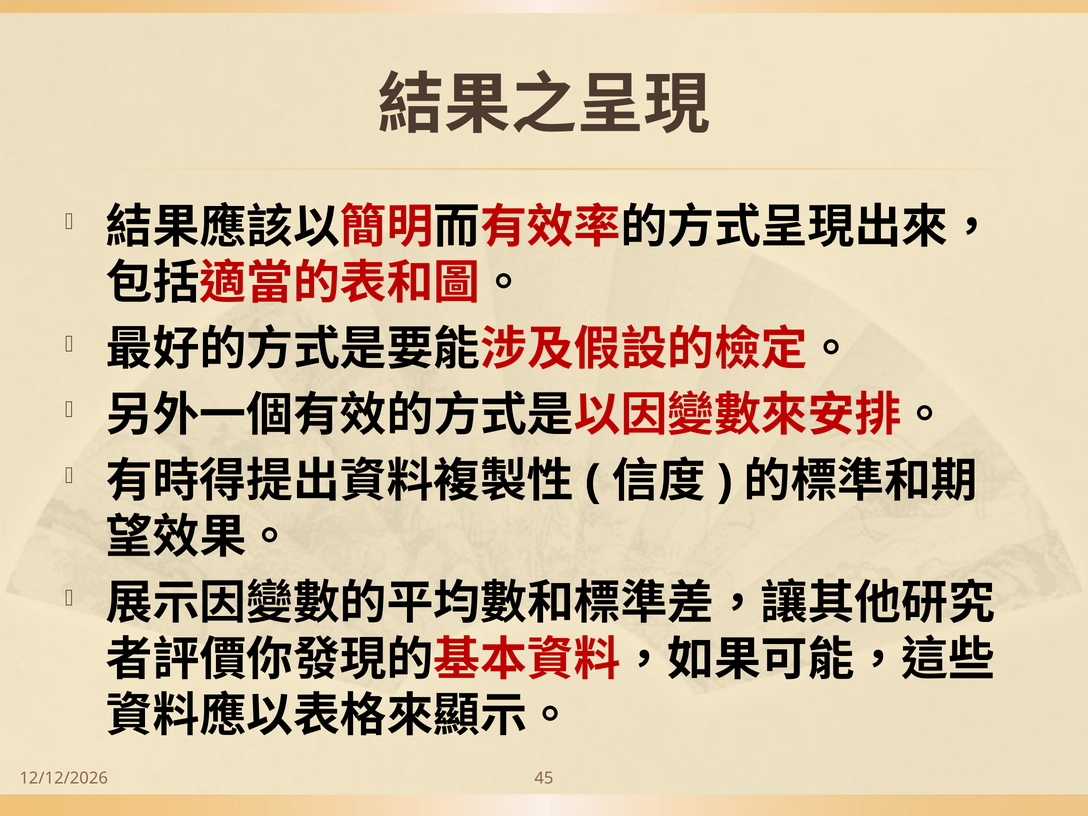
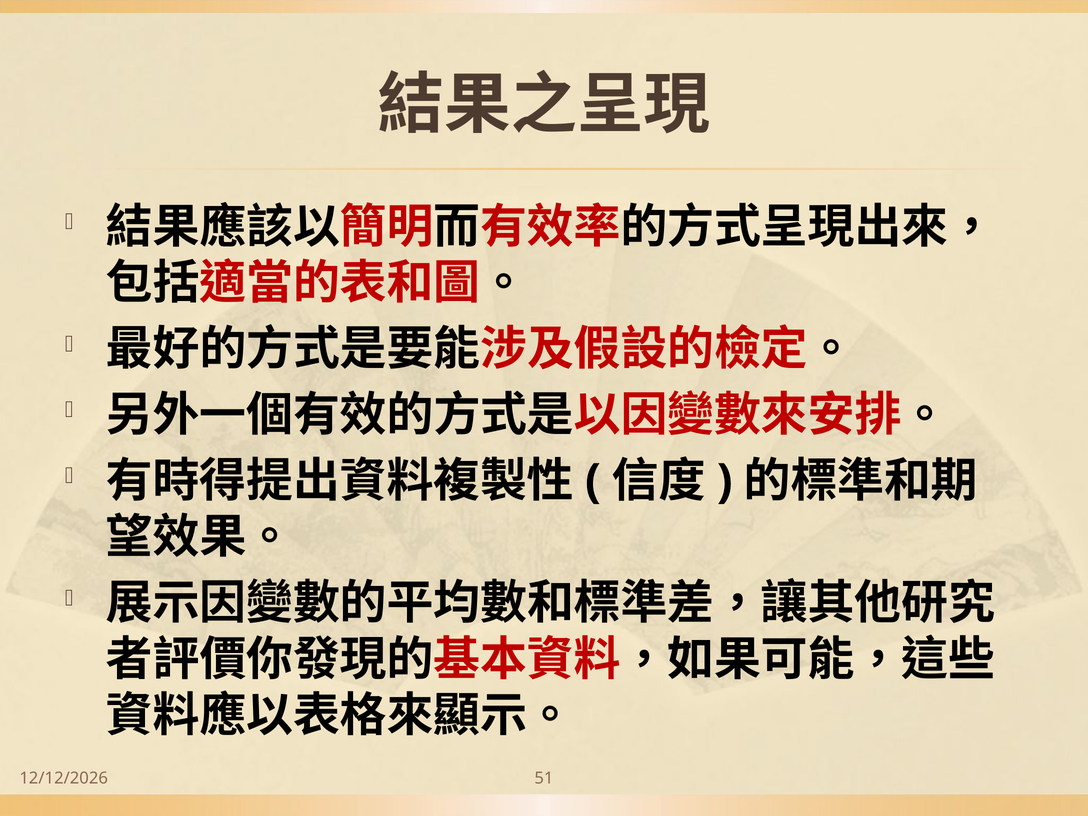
45: 45 -> 51 (544, 778)
